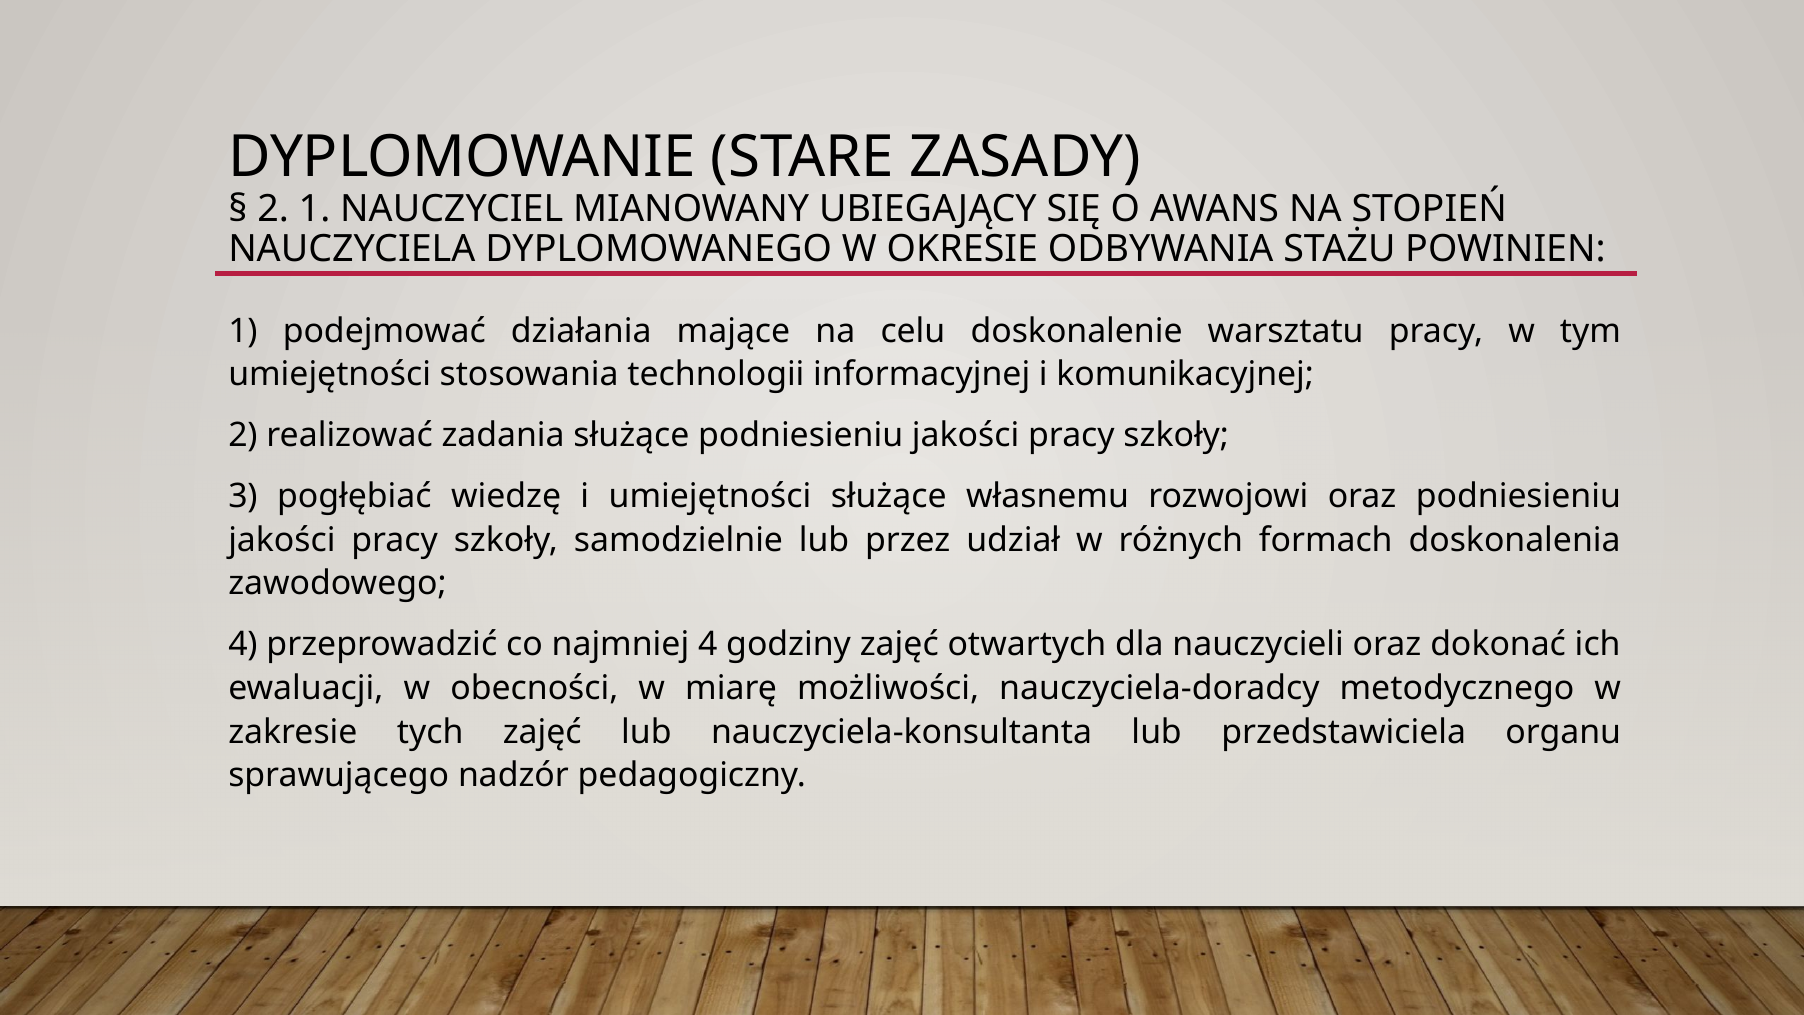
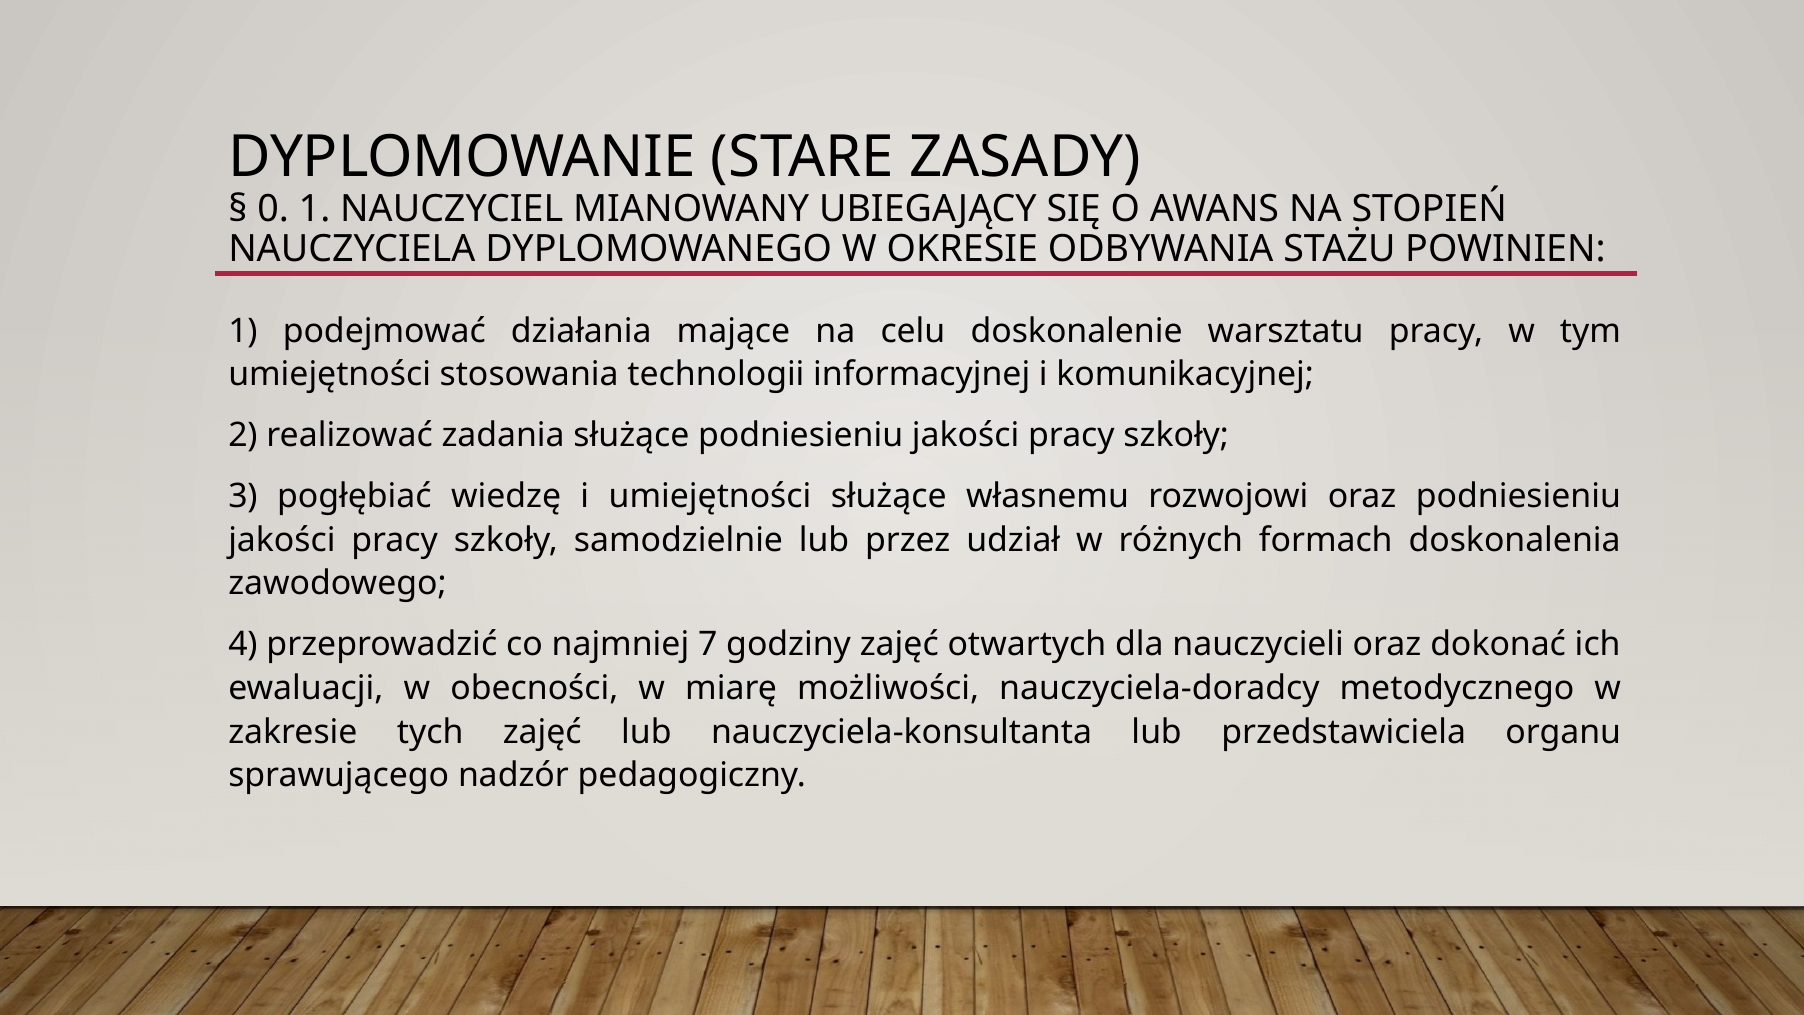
2: 2 -> 0 (273, 209)
najmniej 4: 4 -> 7 (708, 644)
